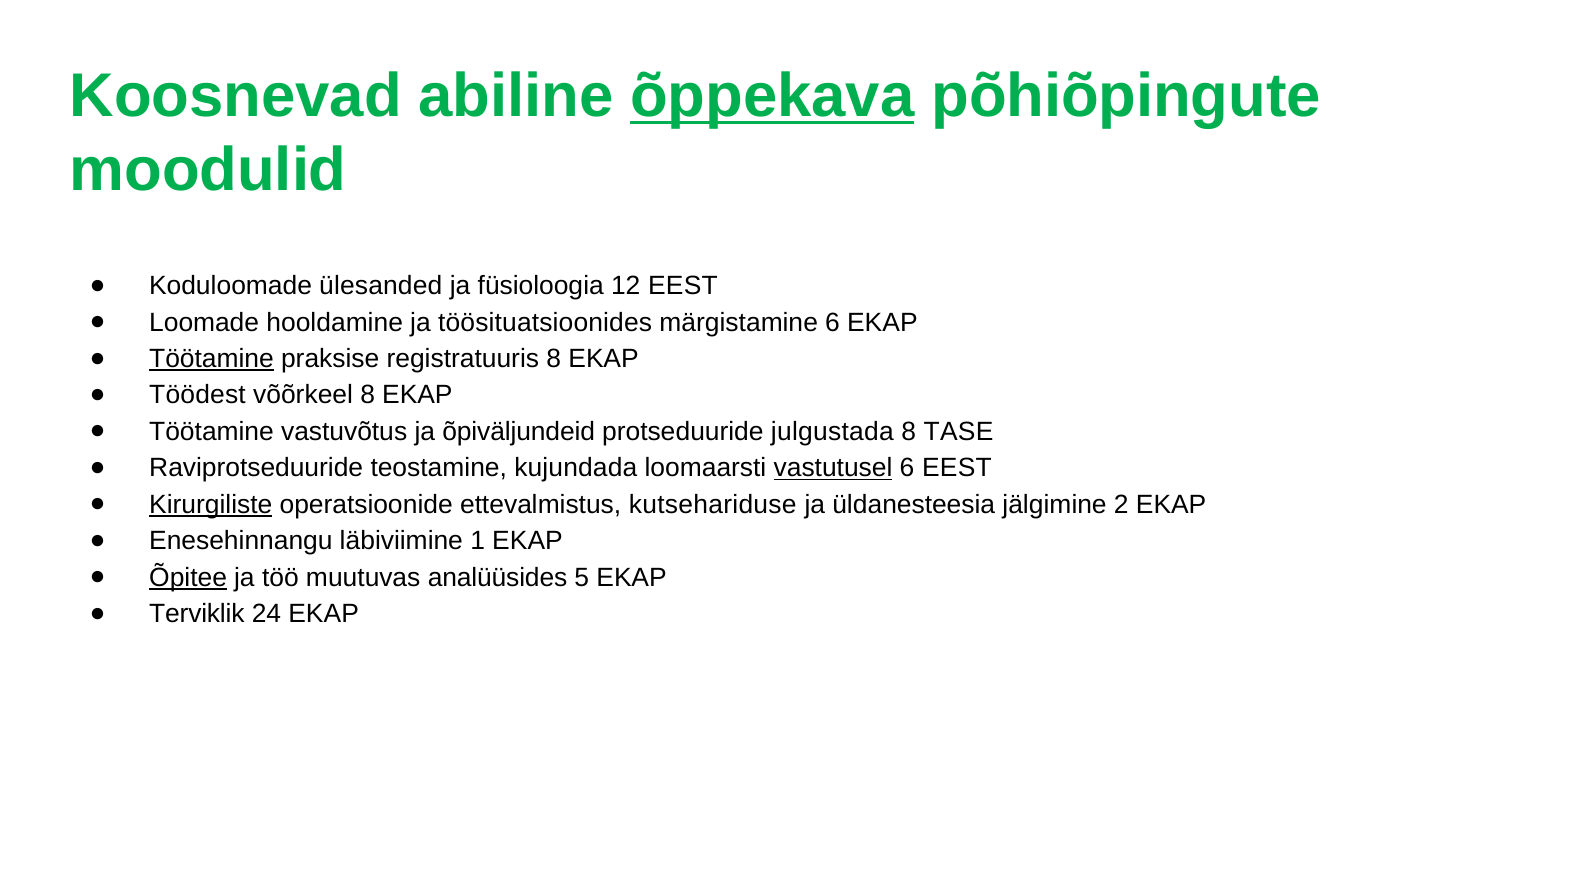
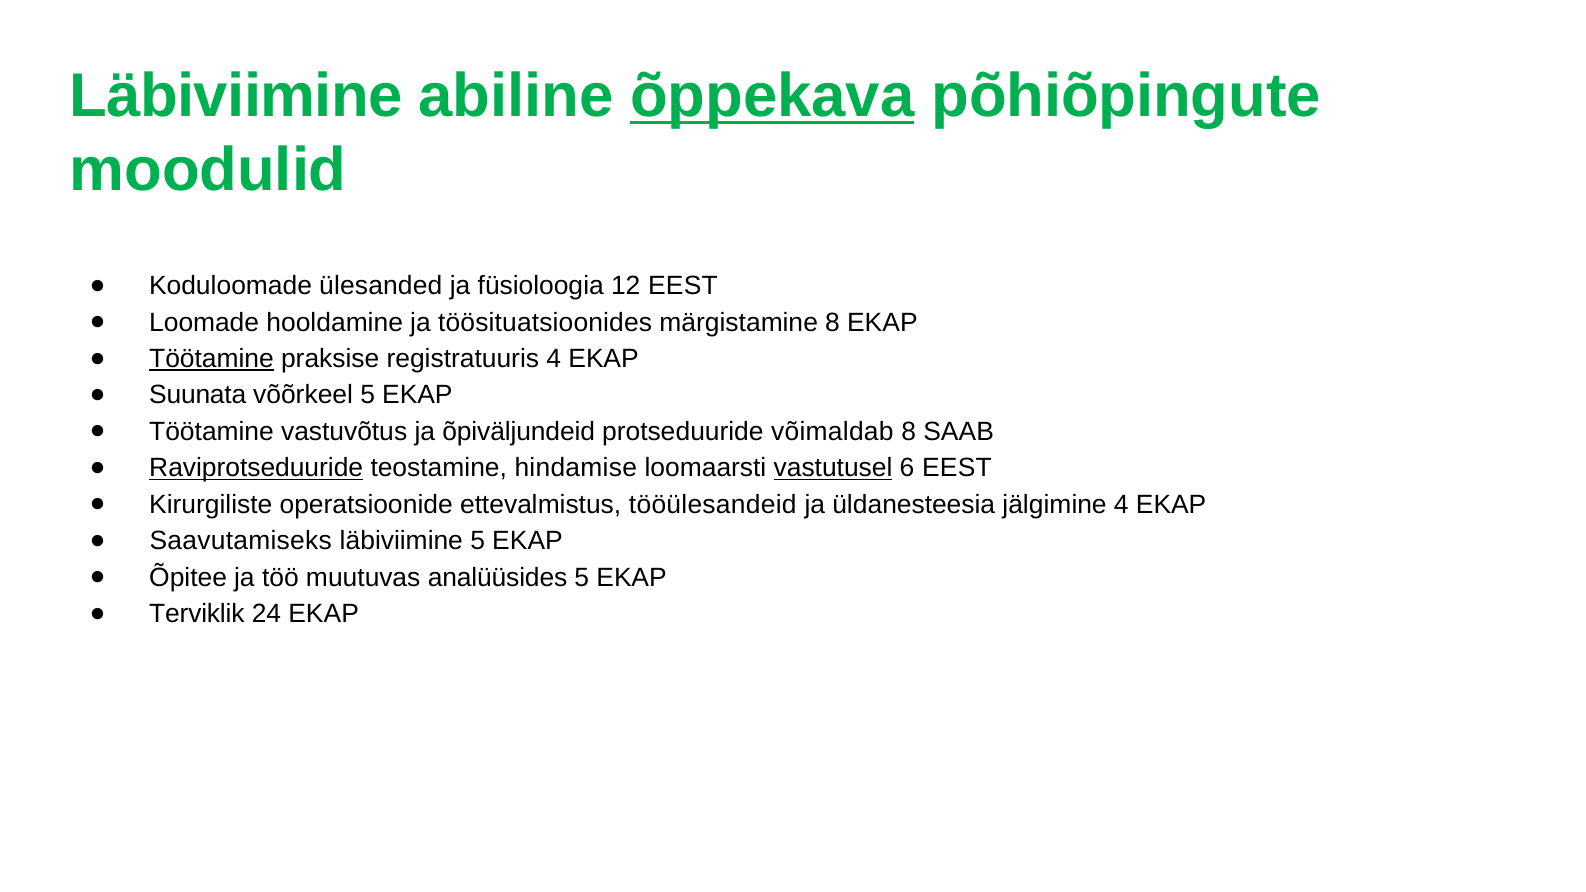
Koosnevad: Koosnevad -> Läbiviimine (236, 96)
märgistamine 6: 6 -> 8 (833, 322)
registratuuris 8: 8 -> 4 (554, 359)
Töödest: Töödest -> Suunata (198, 395)
võõrkeel 8: 8 -> 5 (368, 395)
julgustada: julgustada -> võimaldab (832, 432)
TASE: TASE -> SAAB (959, 432)
Raviprotseduuride underline: none -> present (256, 468)
kujundada: kujundada -> hindamise (576, 468)
Kirurgiliste underline: present -> none (211, 505)
kutsehariduse: kutsehariduse -> tööülesandeid (713, 505)
jälgimine 2: 2 -> 4 (1121, 505)
Enesehinnangu: Enesehinnangu -> Saavutamiseks (241, 541)
läbiviimine 1: 1 -> 5 (478, 541)
Õpitee underline: present -> none (188, 578)
